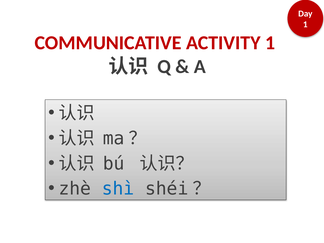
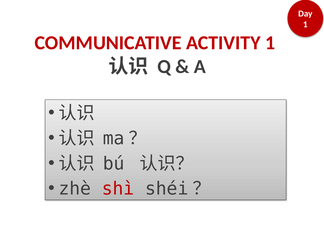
shì colour: blue -> red (118, 189)
